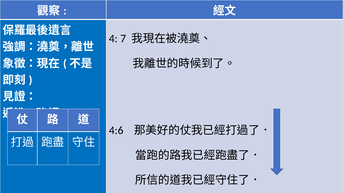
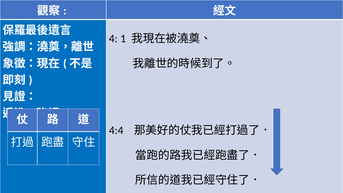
7: 7 -> 1 (123, 39)
4:6: 4:6 -> 4:4 (116, 130)
